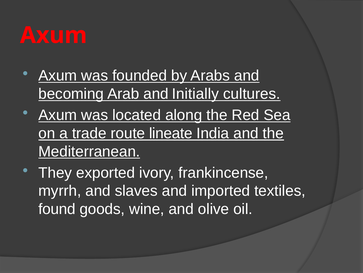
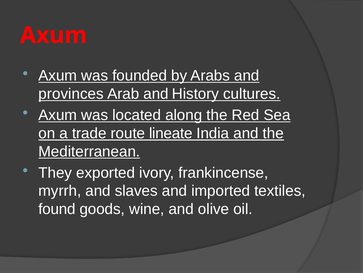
becoming: becoming -> provinces (71, 94)
Initially: Initially -> History (195, 94)
